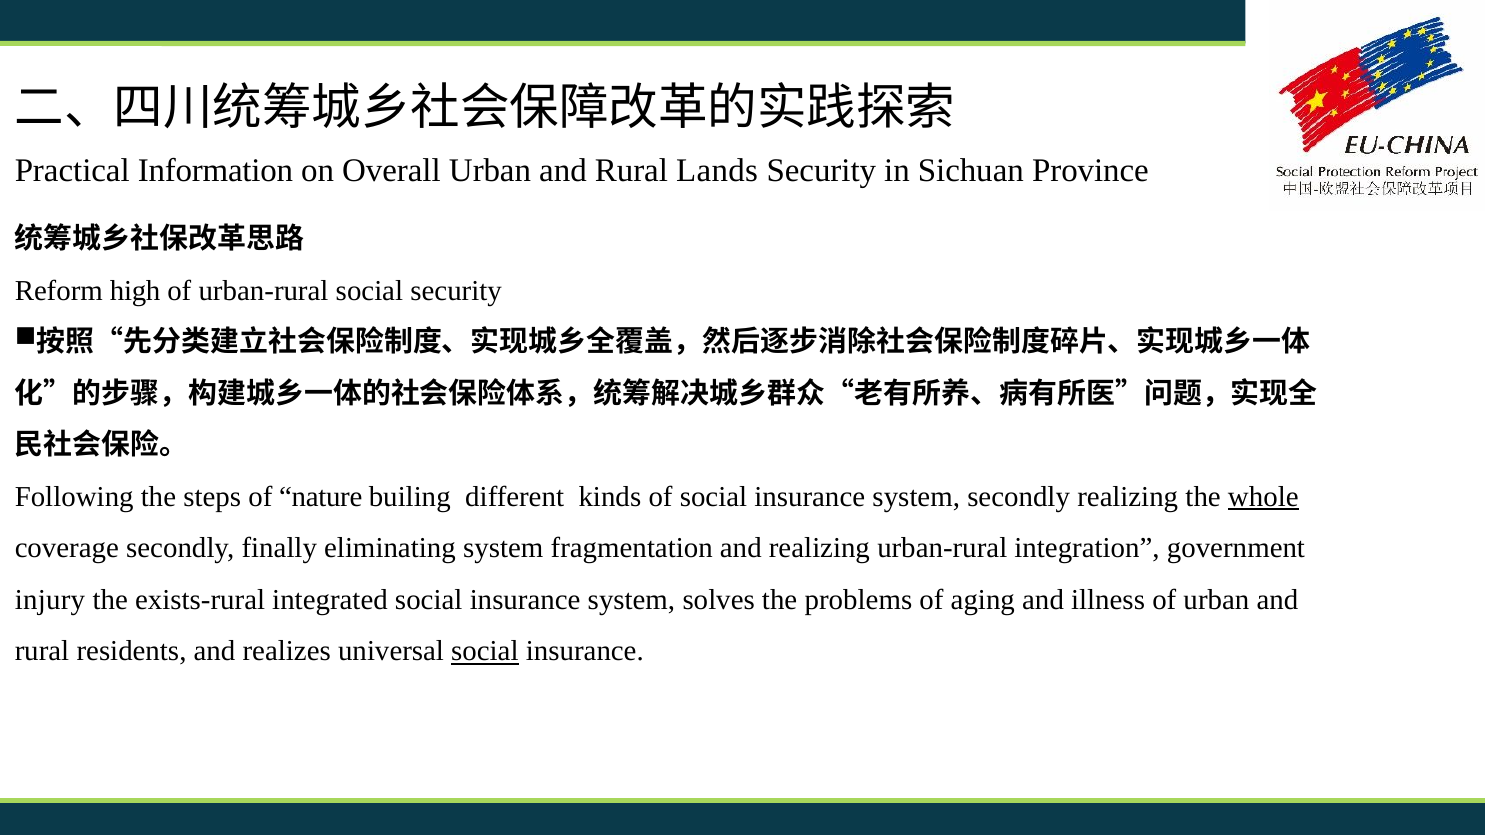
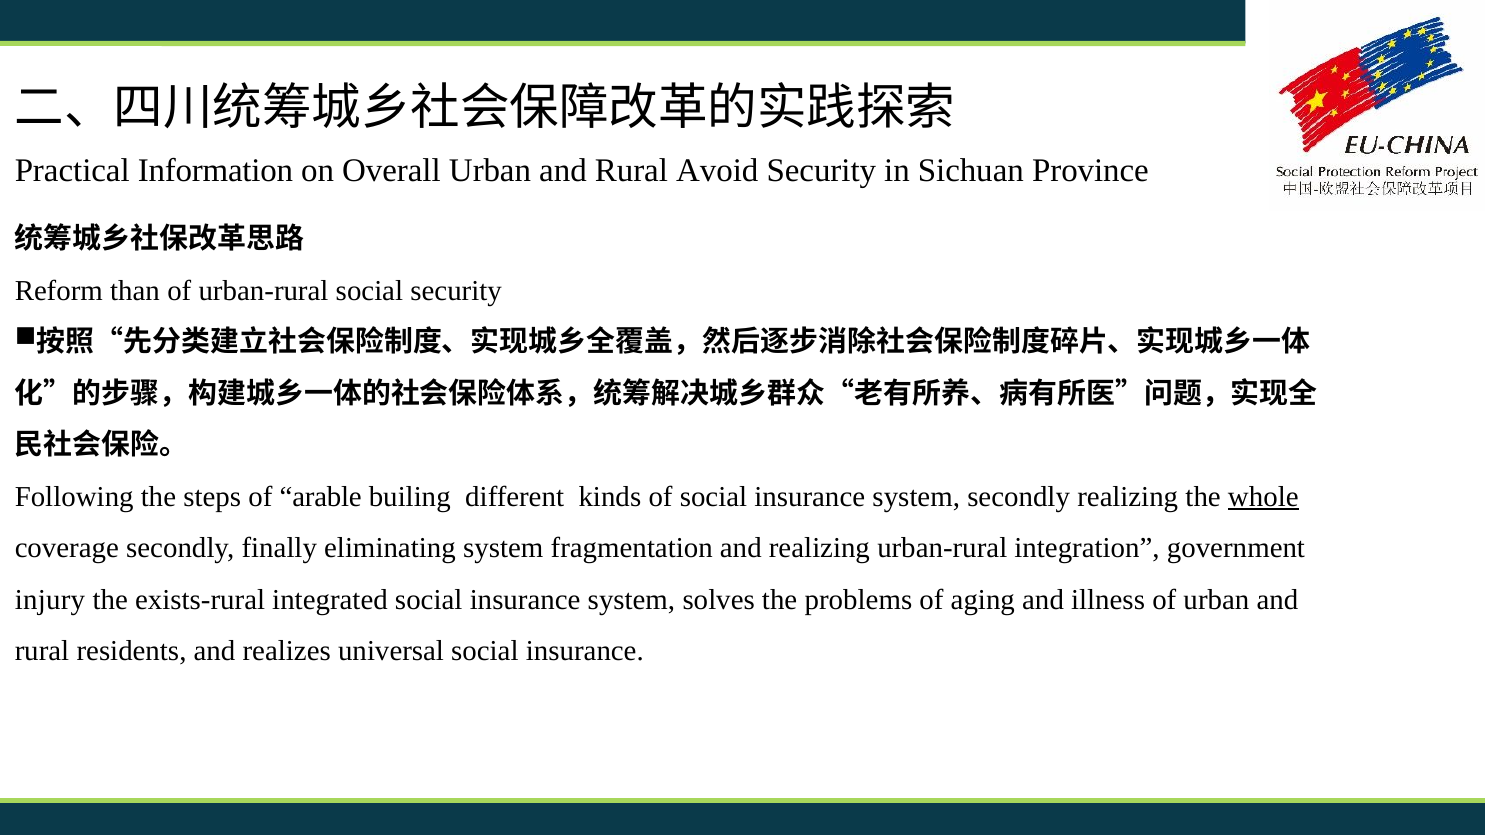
Lands: Lands -> Avoid (717, 170)
high: high -> than (135, 291)
nature: nature -> arable (321, 497)
social underline: present -> none (485, 652)
